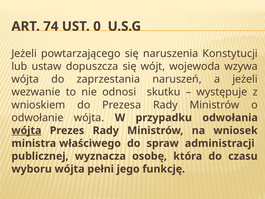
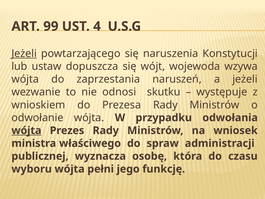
74: 74 -> 99 (51, 26)
0: 0 -> 4 (97, 26)
Jeżeli underline: none -> present (24, 53)
